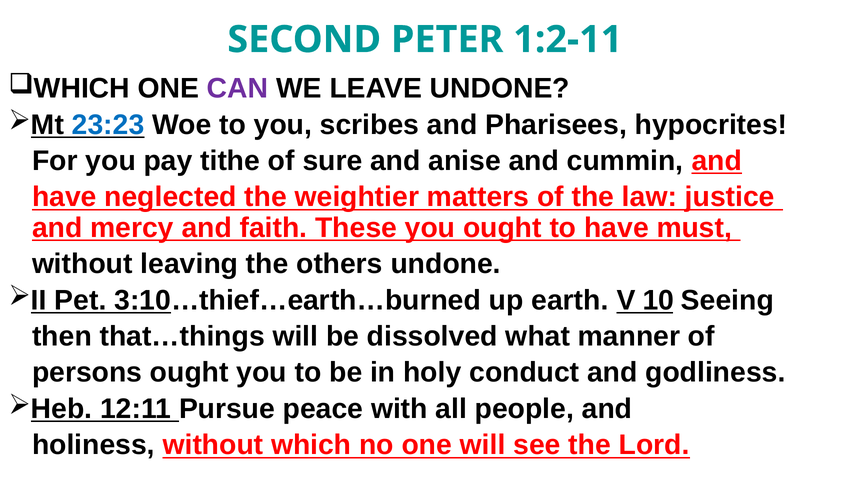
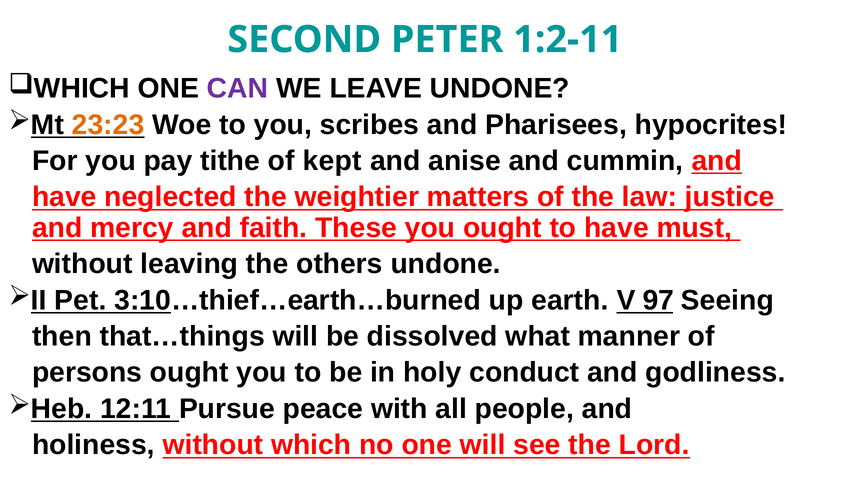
23:23 colour: blue -> orange (108, 125)
sure: sure -> kept (332, 161)
10: 10 -> 97 (658, 300)
